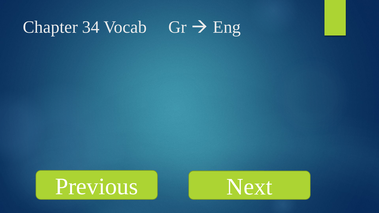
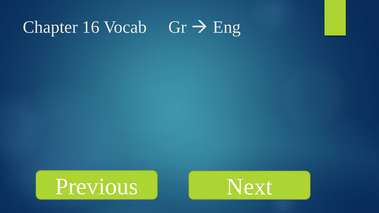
34: 34 -> 16 (91, 27)
